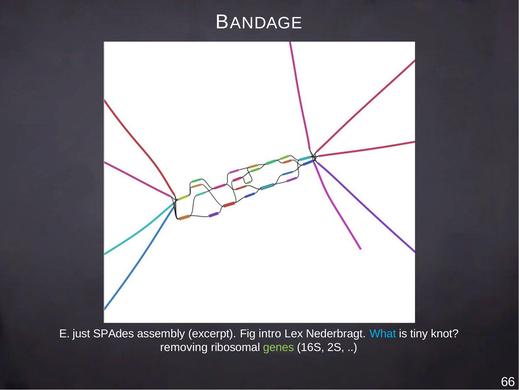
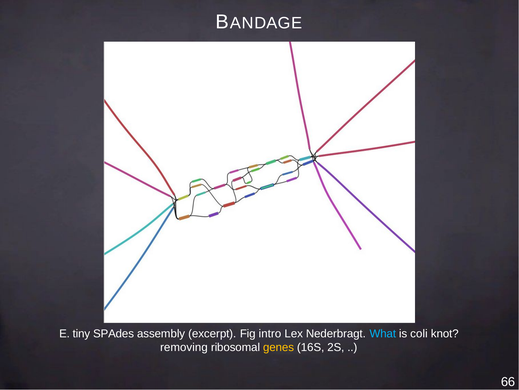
just: just -> tiny (81, 334)
tiny: tiny -> coli (419, 334)
genes colour: light green -> yellow (279, 347)
